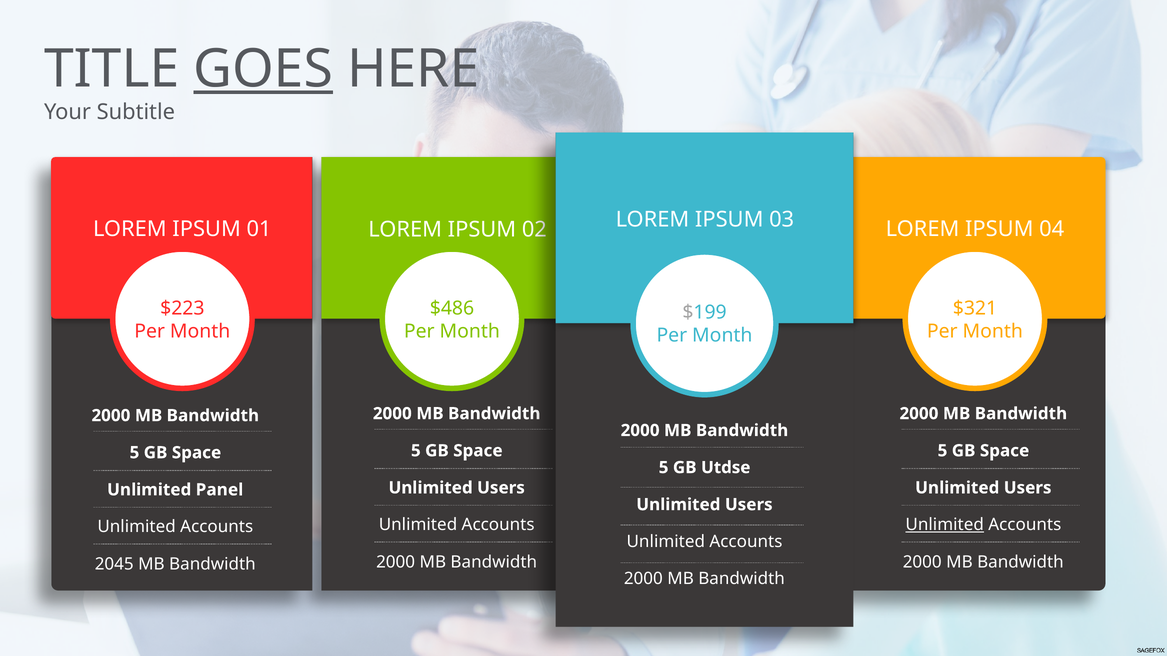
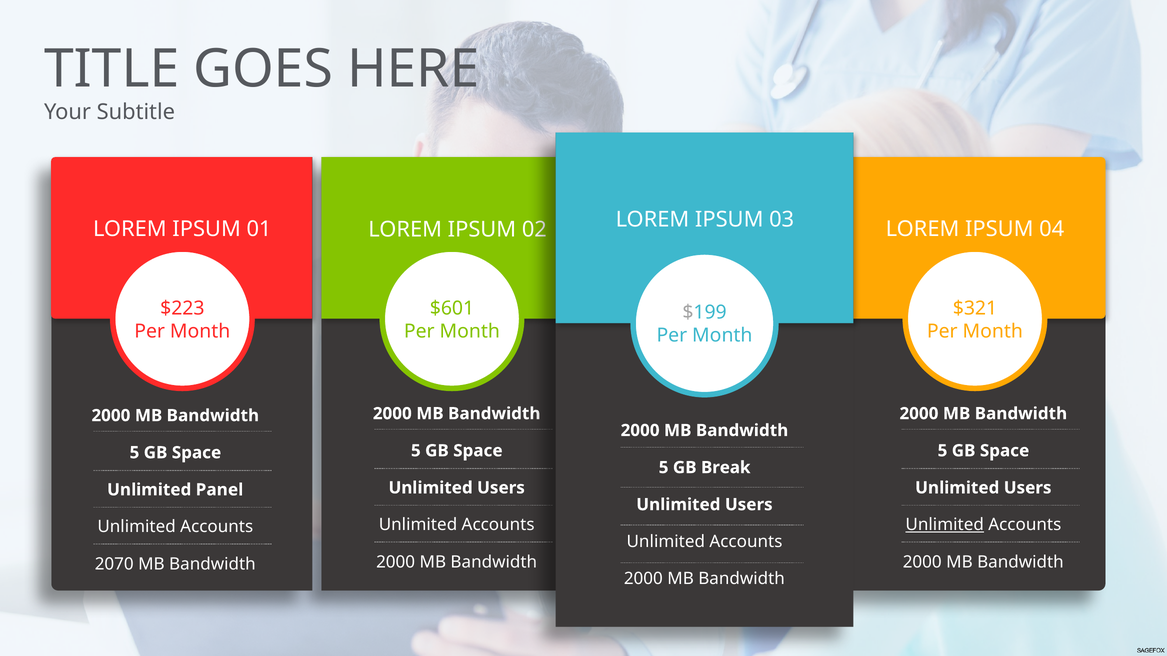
GOES underline: present -> none (263, 69)
$486: $486 -> $601 (452, 308)
Utdse: Utdse -> Break (726, 468)
2045: 2045 -> 2070 (114, 564)
